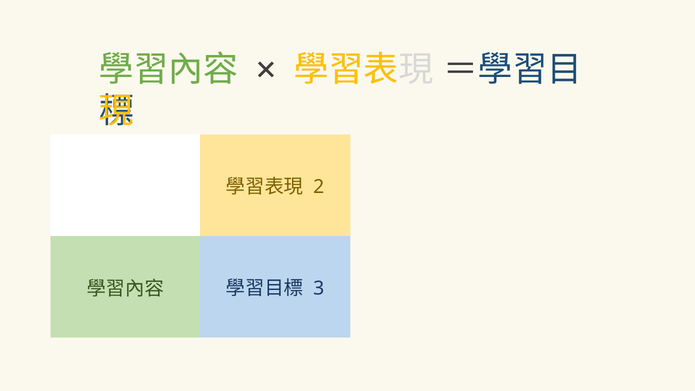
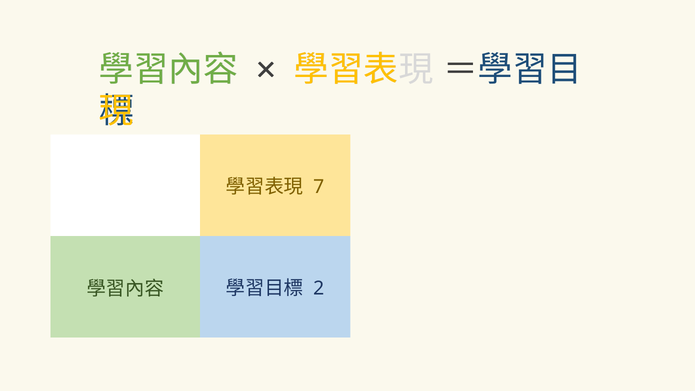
2: 2 -> 7 (319, 187)
3: 3 -> 2 (319, 289)
